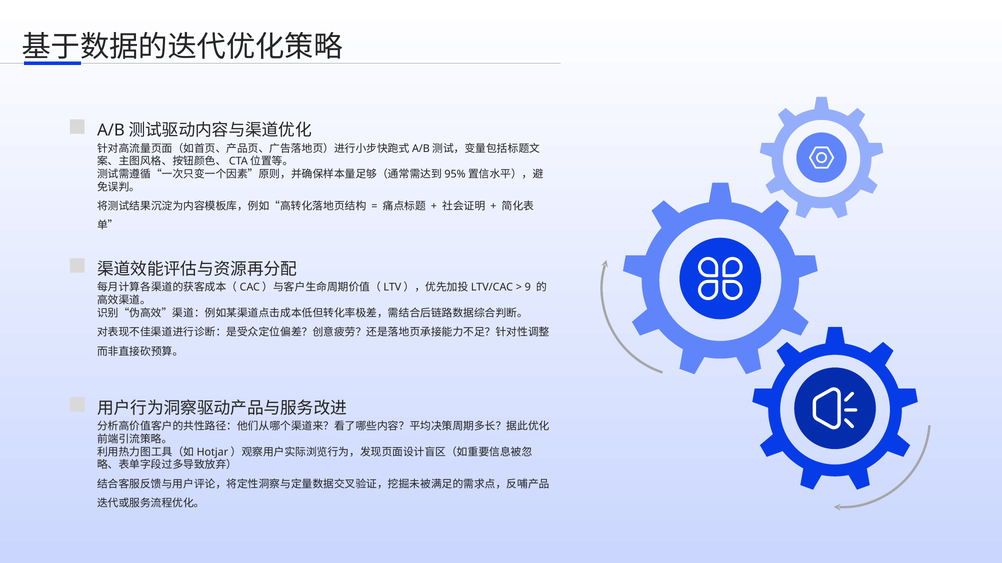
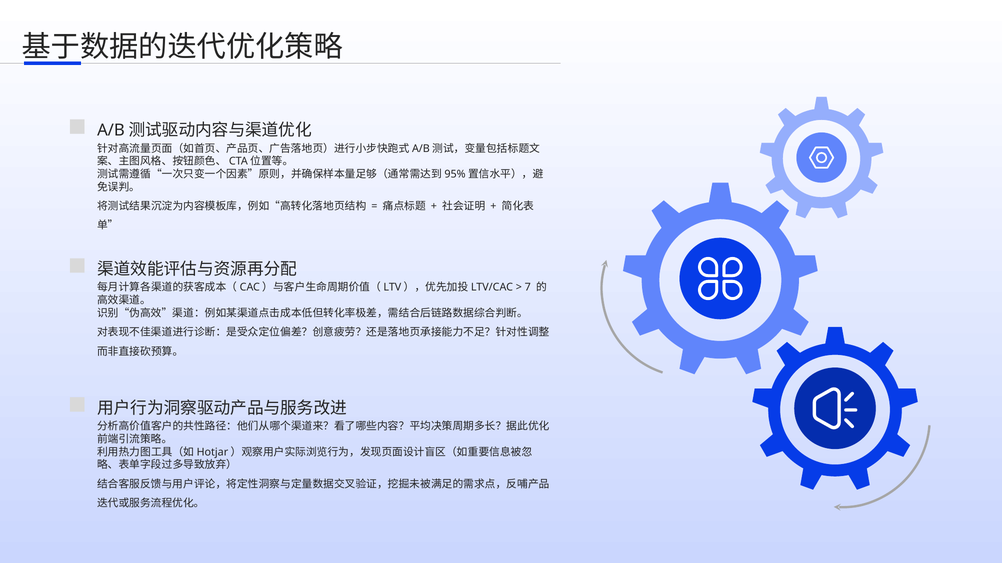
9: 9 -> 7 (528, 288)
